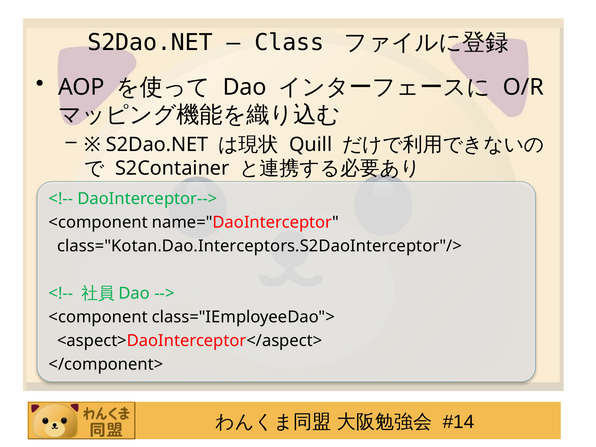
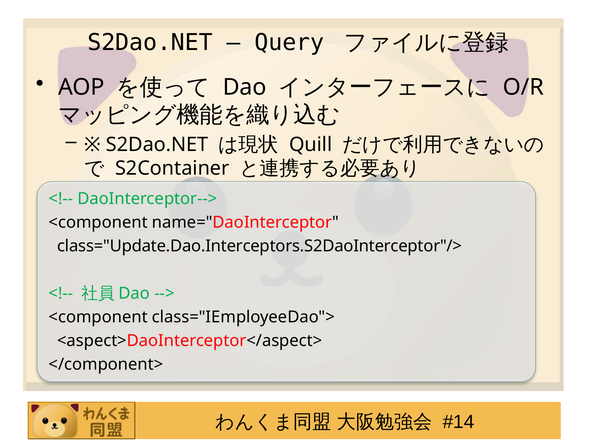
Class: Class -> Query (289, 43)
class="Kotan.Dao.Interceptors.S2DaoInterceptor"/>: class="Kotan.Dao.Interceptors.S2DaoInterceptor"/> -> class="Update.Dao.Interceptors.S2DaoInterceptor"/> (260, 246)
